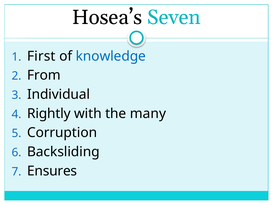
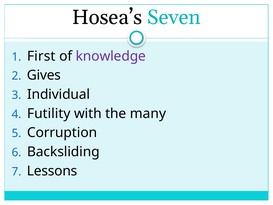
knowledge colour: blue -> purple (111, 56)
From: From -> Gives (44, 75)
Rightly: Rightly -> Futility (49, 113)
Ensures: Ensures -> Lessons (52, 171)
